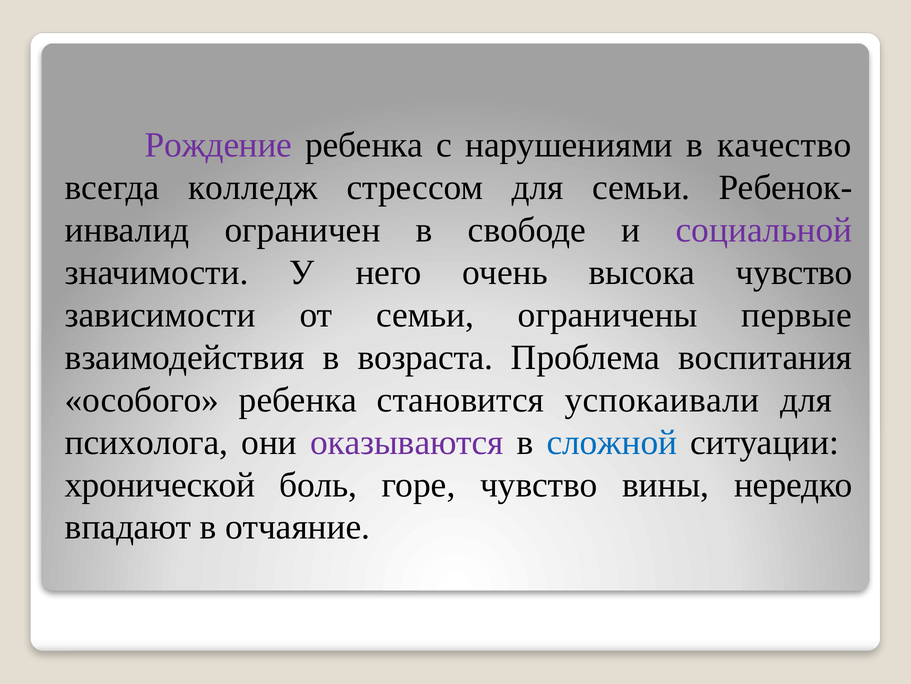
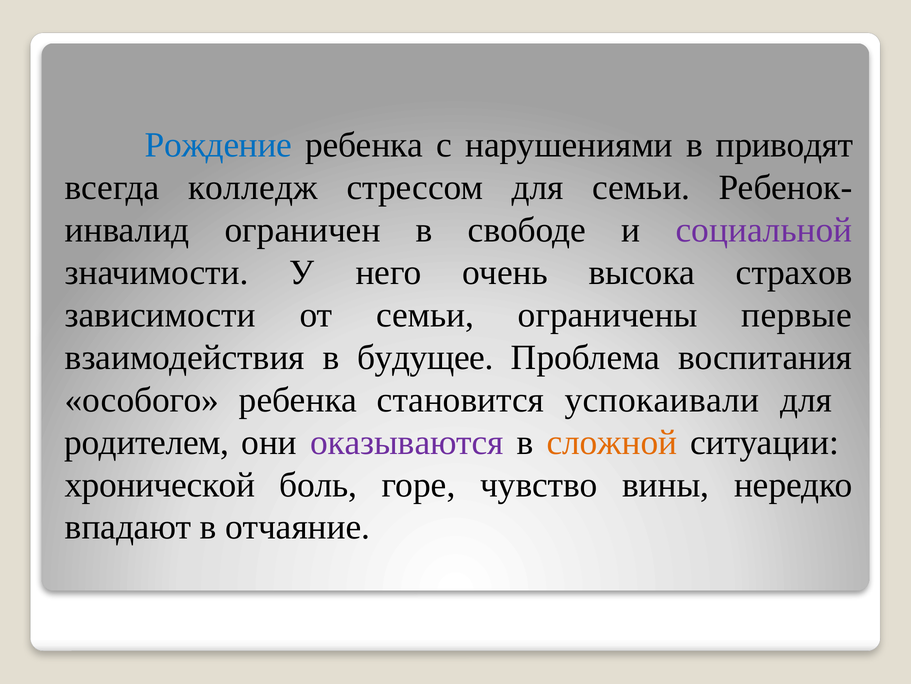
Рождение colour: purple -> blue (218, 145)
качество: качество -> приводят (785, 145)
высока чувство: чувство -> страхов (794, 272)
возраста: возраста -> будущее (425, 357)
психолога: психолога -> родителем (147, 442)
сложной colour: blue -> orange (612, 442)
